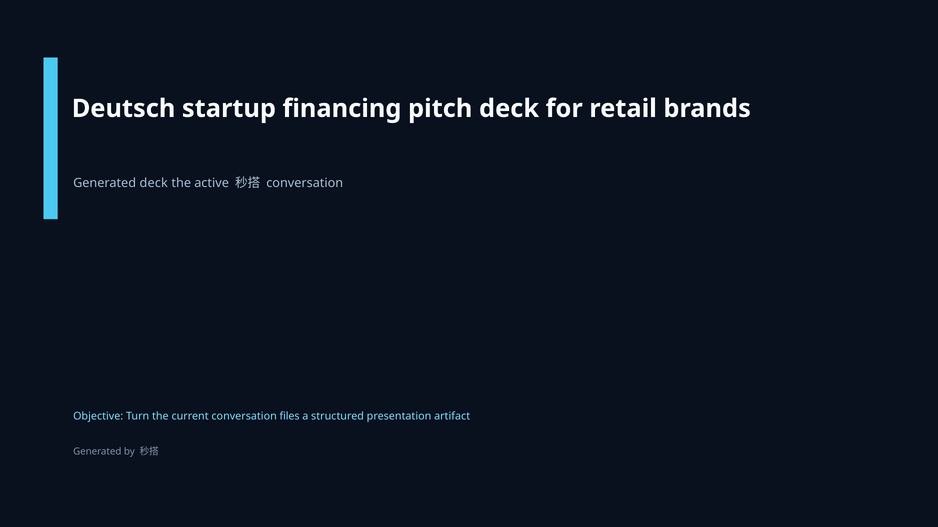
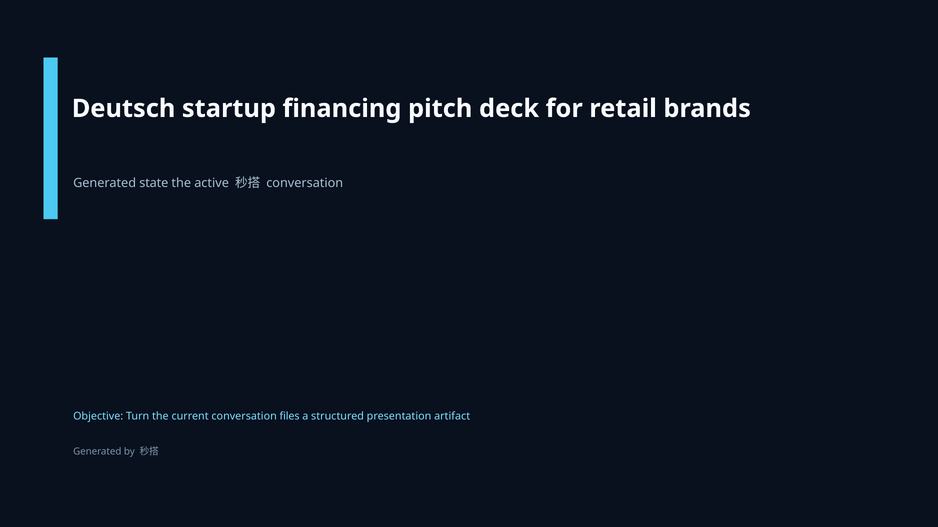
Generated deck: deck -> state (154, 183)
